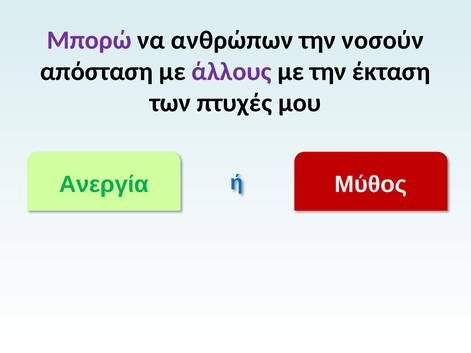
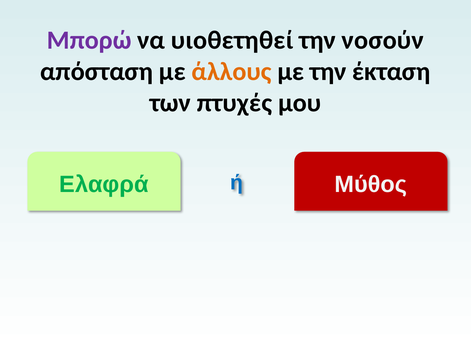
ανθρώπων: ανθρώπων -> υιοθετηθεί (232, 40)
άλλους colour: purple -> orange (232, 72)
Ανεργία: Ανεργία -> Ελαφρά (104, 184)
